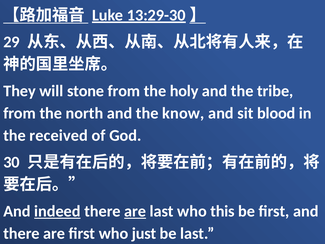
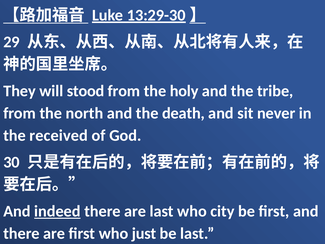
stone: stone -> stood (86, 91)
know: know -> death (183, 113)
blood: blood -> never (276, 113)
are underline: present -> none (135, 211)
this: this -> city (222, 211)
